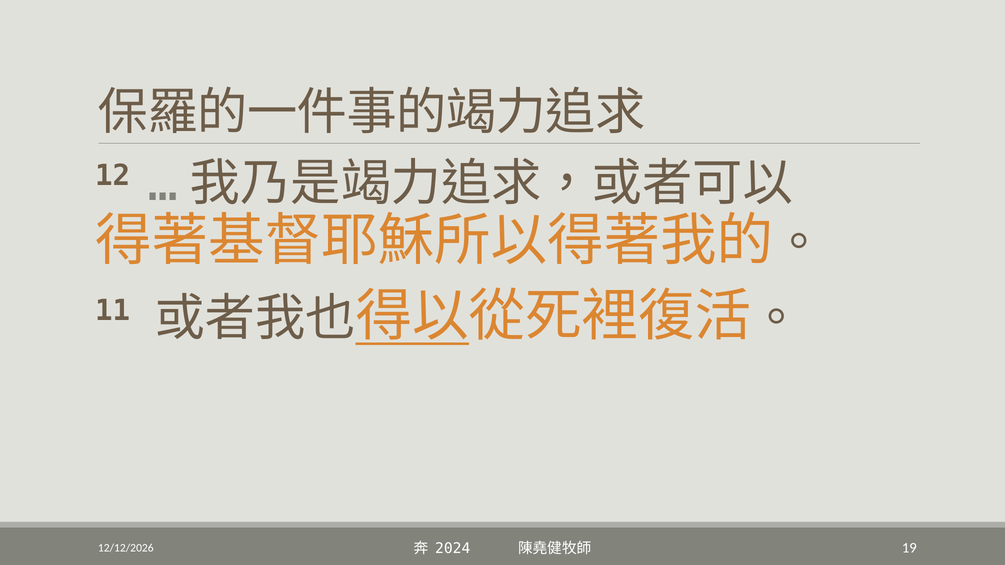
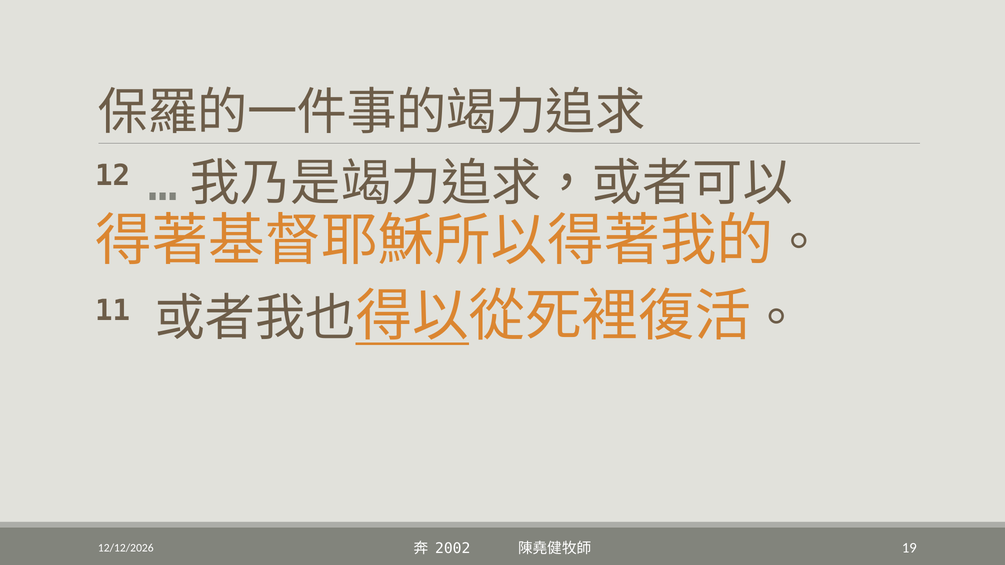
2024: 2024 -> 2002 (453, 549)
